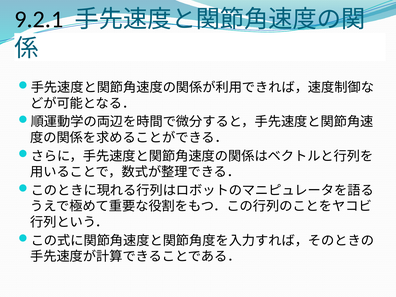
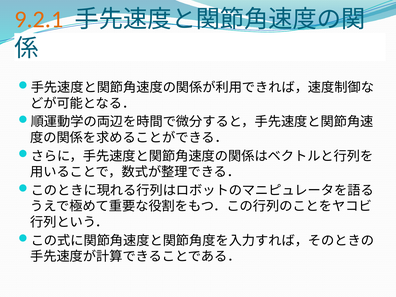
9.2.1 colour: black -> orange (39, 19)
